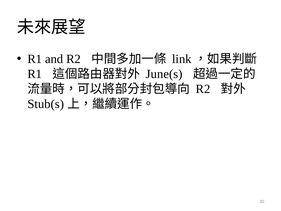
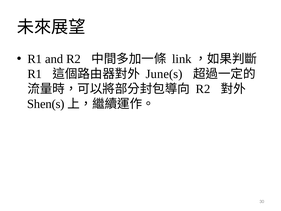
Stub(s: Stub(s -> Shen(s (46, 104)
